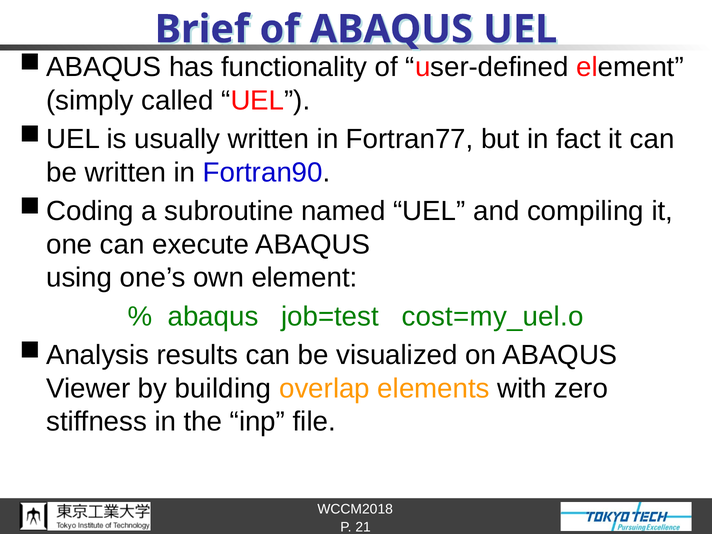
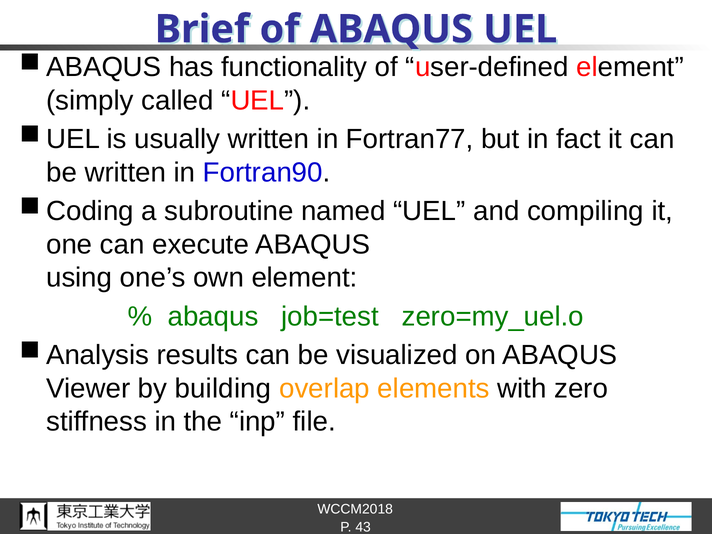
cost=my_uel.o: cost=my_uel.o -> zero=my_uel.o (493, 317)
21: 21 -> 43 (363, 527)
